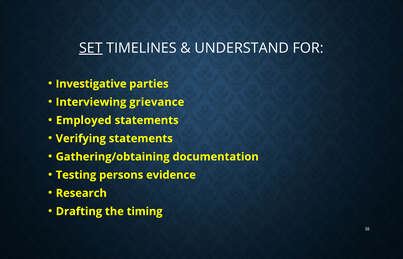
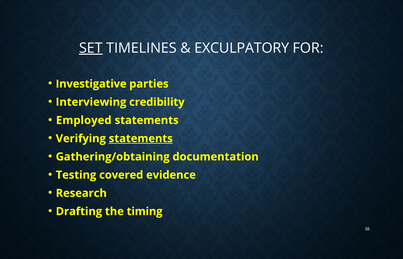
UNDERSTAND: UNDERSTAND -> EXCULPATORY (242, 48)
grievance: grievance -> credibility (157, 102)
statements underline: none -> present (141, 139)
persons: persons -> covered (121, 175)
